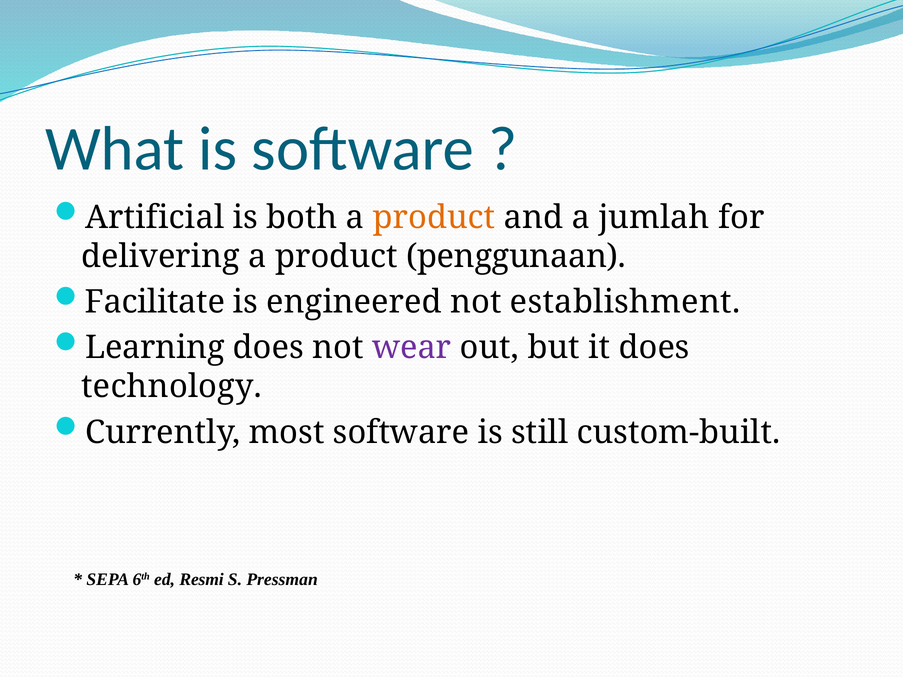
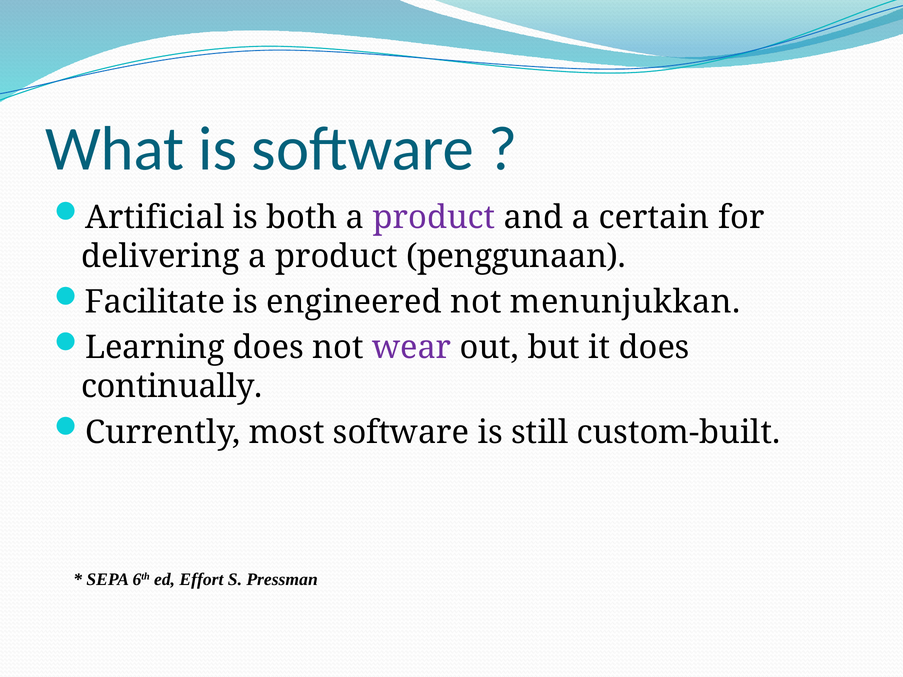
product colour: orange -> purple (434, 217)
jumlah: jumlah -> certain (654, 217)
establishment: establishment -> menunjukkan (625, 302)
technology: technology -> continually (172, 387)
Resmi: Resmi -> Effort (201, 579)
